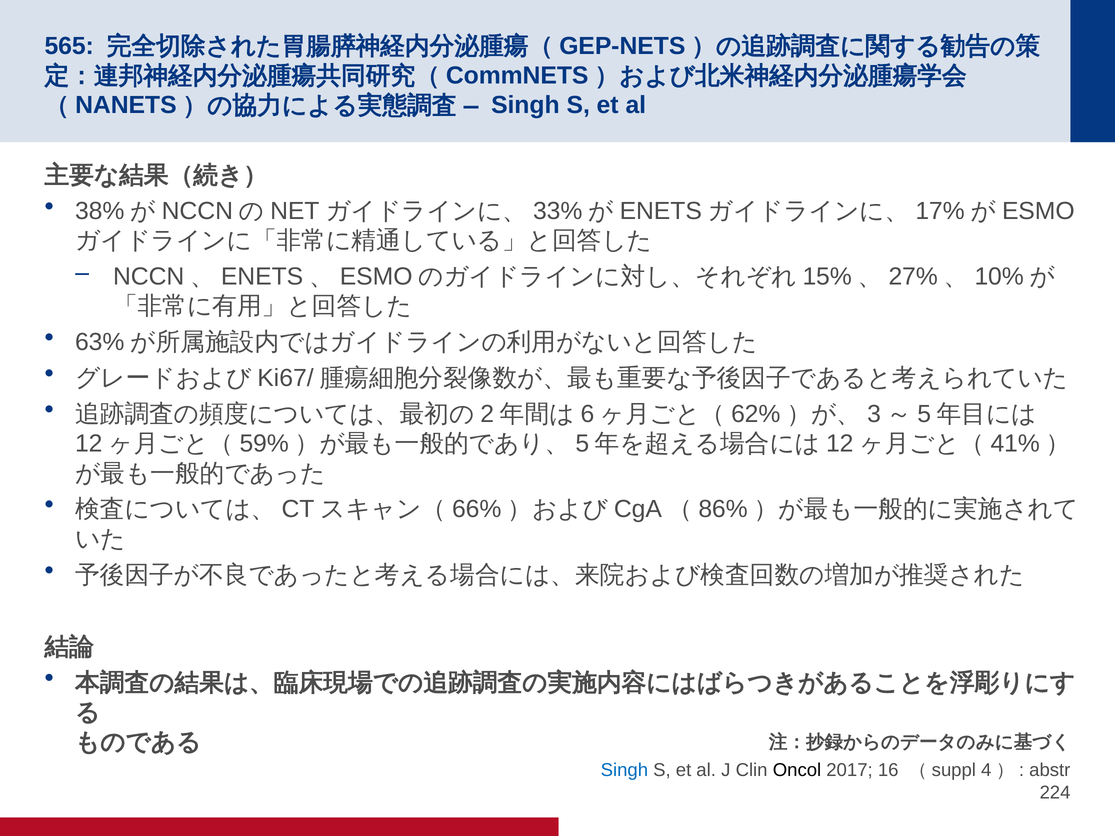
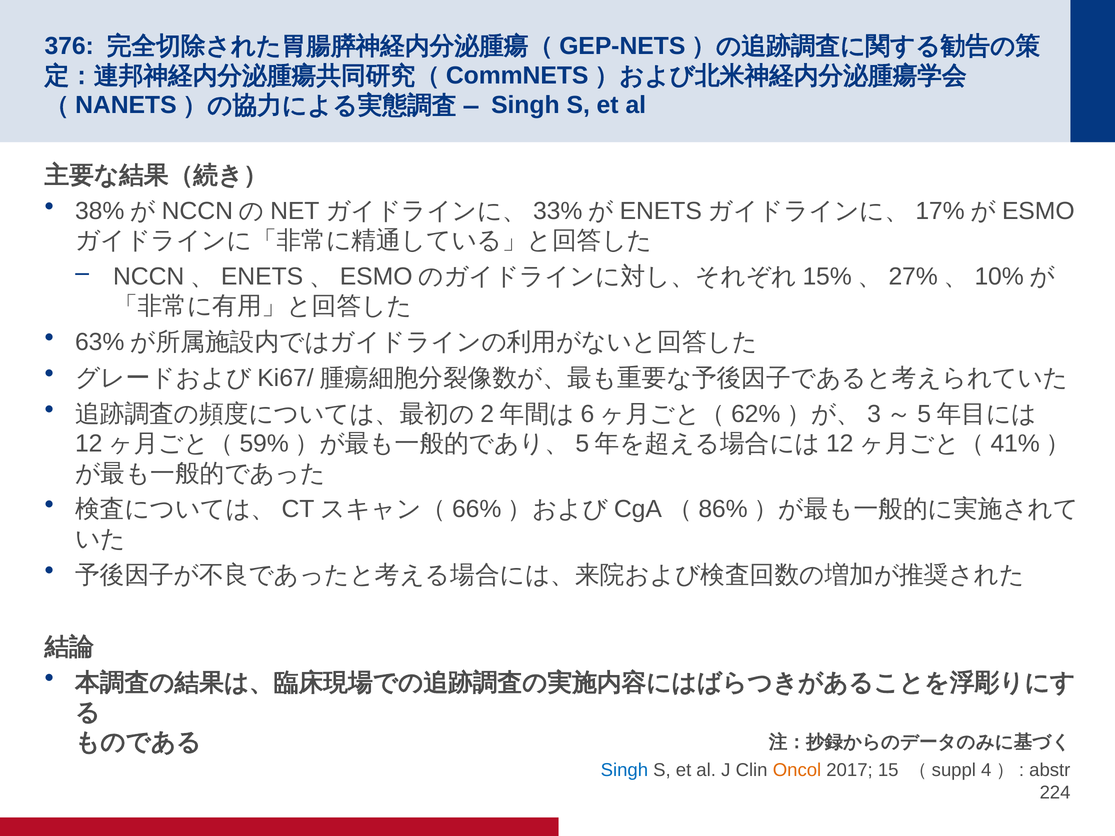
565: 565 -> 376 (69, 46)
Oncol colour: black -> orange (797, 771)
16: 16 -> 15 (888, 771)
